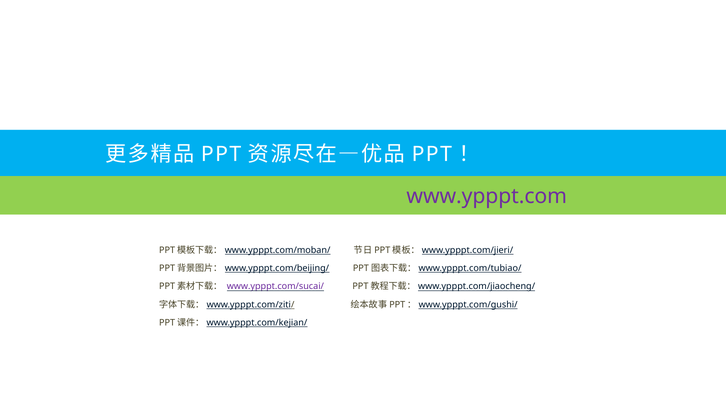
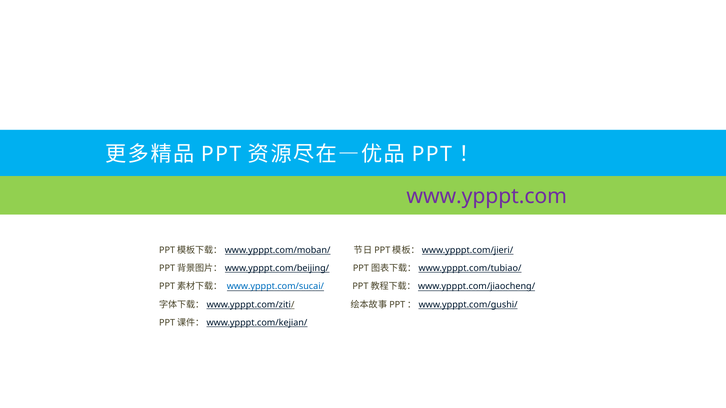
www.ypppt.com/sucai/ colour: purple -> blue (275, 287)
